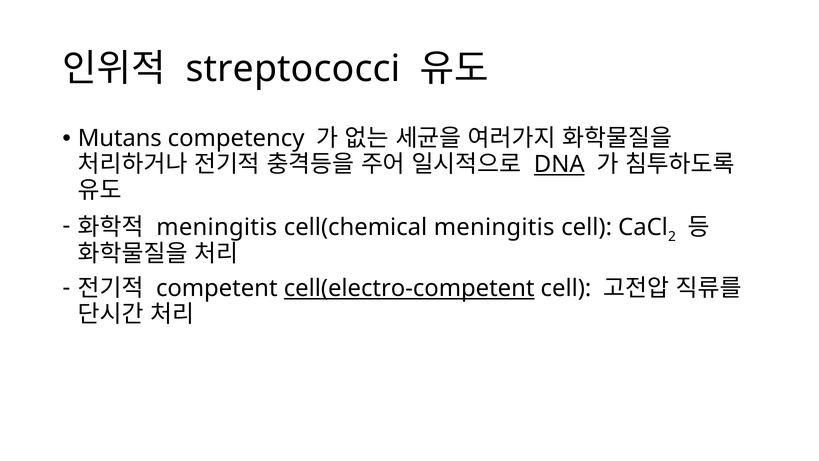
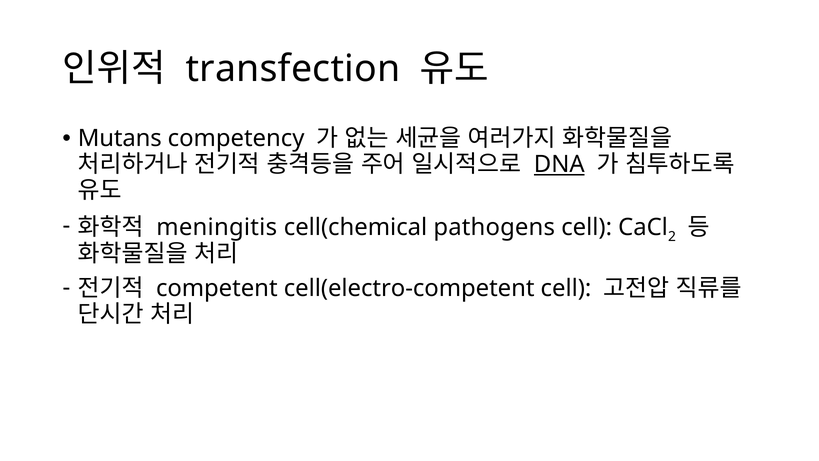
streptococci: streptococci -> transfection (293, 69)
cell(chemical meningitis: meningitis -> pathogens (494, 227)
cell(electro-competent underline: present -> none (409, 288)
